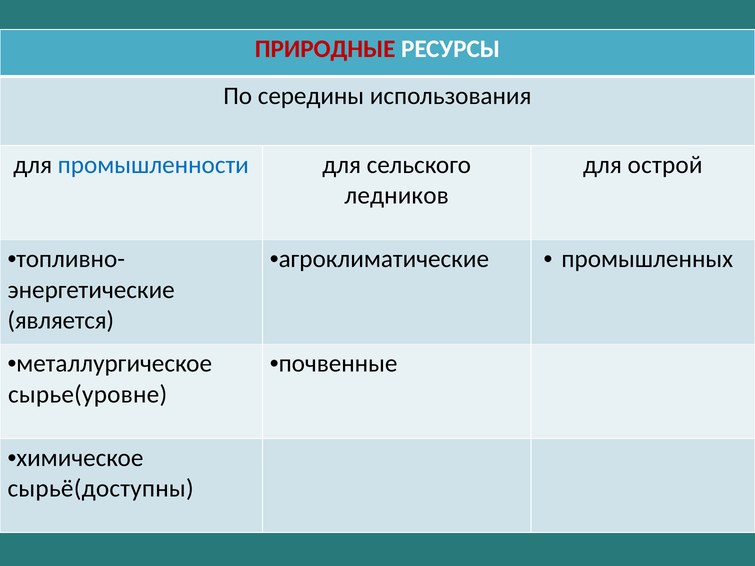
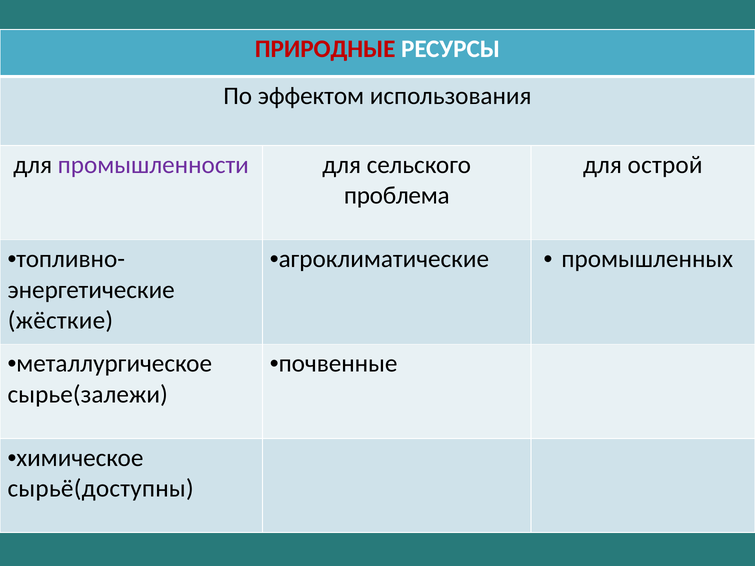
середины: середины -> эффектом (311, 96)
промышленности colour: blue -> purple (153, 165)
ледников: ледников -> проблема (397, 196)
является: является -> жёсткие (60, 321)
сырье(уровне: сырье(уровне -> сырье(залежи (88, 394)
